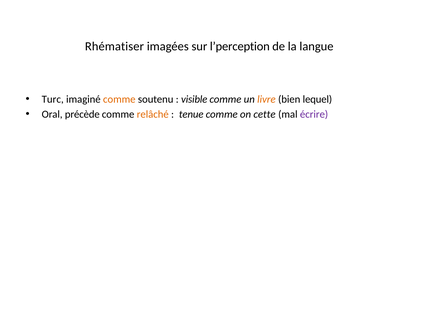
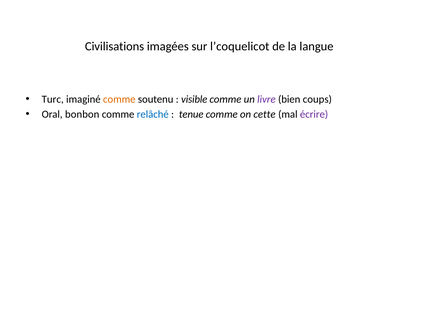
Rhématiser: Rhématiser -> Civilisations (115, 46)
l’perception: l’perception -> l’coquelicot (240, 46)
livre colour: orange -> purple (266, 99)
lequel: lequel -> coups (317, 99)
précède: précède -> bonbon (82, 114)
relâché colour: orange -> blue (153, 114)
